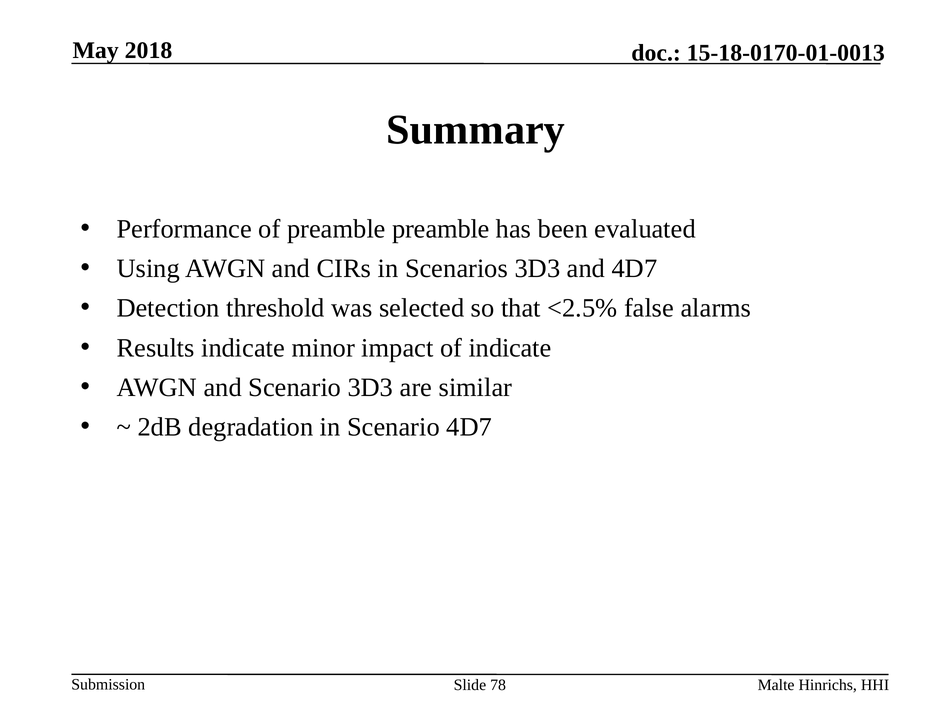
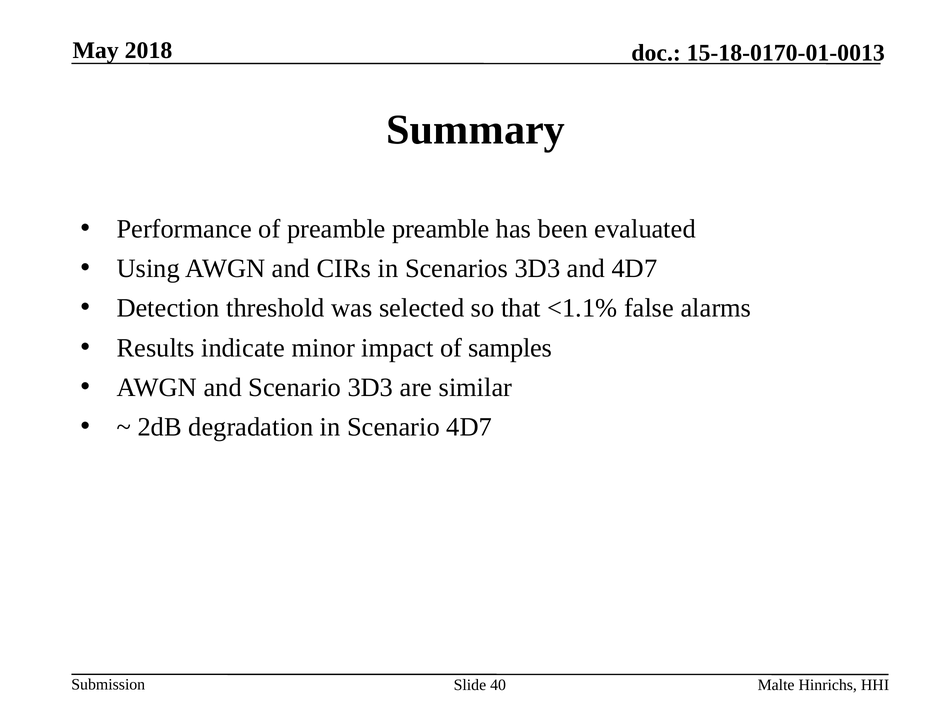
<2.5%: <2.5% -> <1.1% (582, 308)
of indicate: indicate -> samples (510, 348)
78: 78 -> 40 (498, 685)
